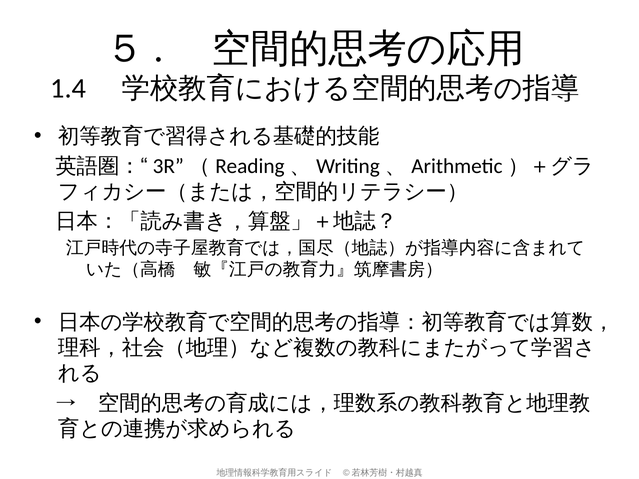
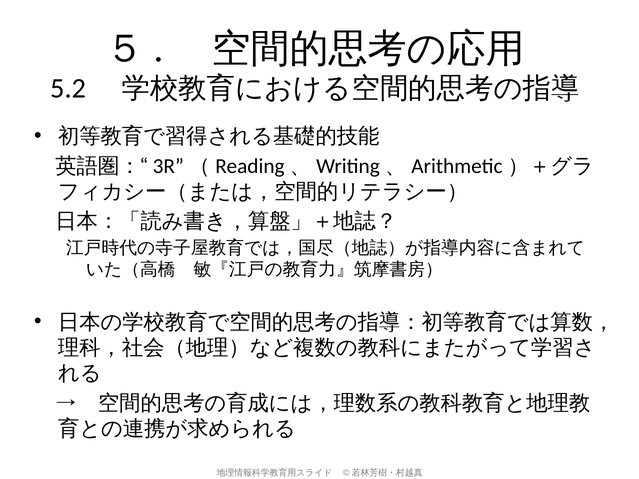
1.4: 1.4 -> 5.2 (68, 89)
